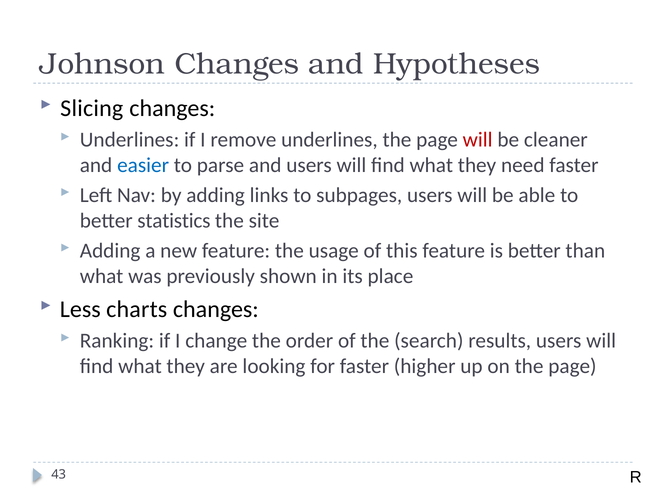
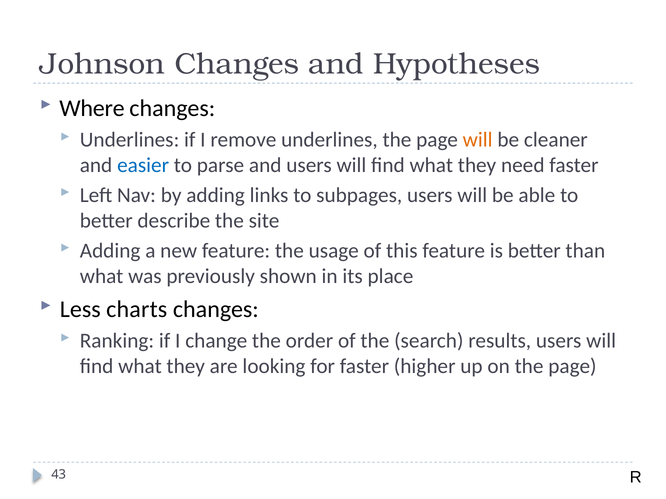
Slicing: Slicing -> Where (92, 108)
will colour: red -> orange (478, 140)
statistics: statistics -> describe (174, 221)
